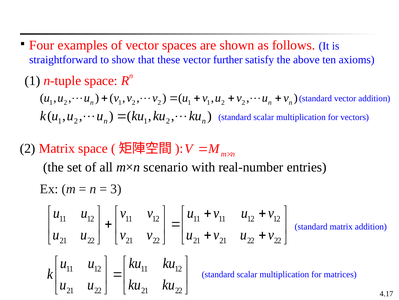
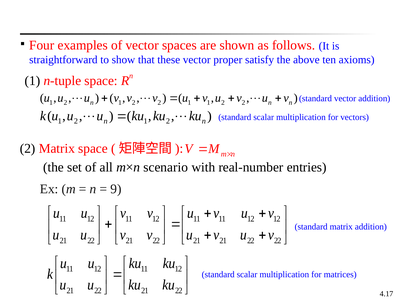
further: further -> proper (228, 60)
3: 3 -> 9 (116, 188)
